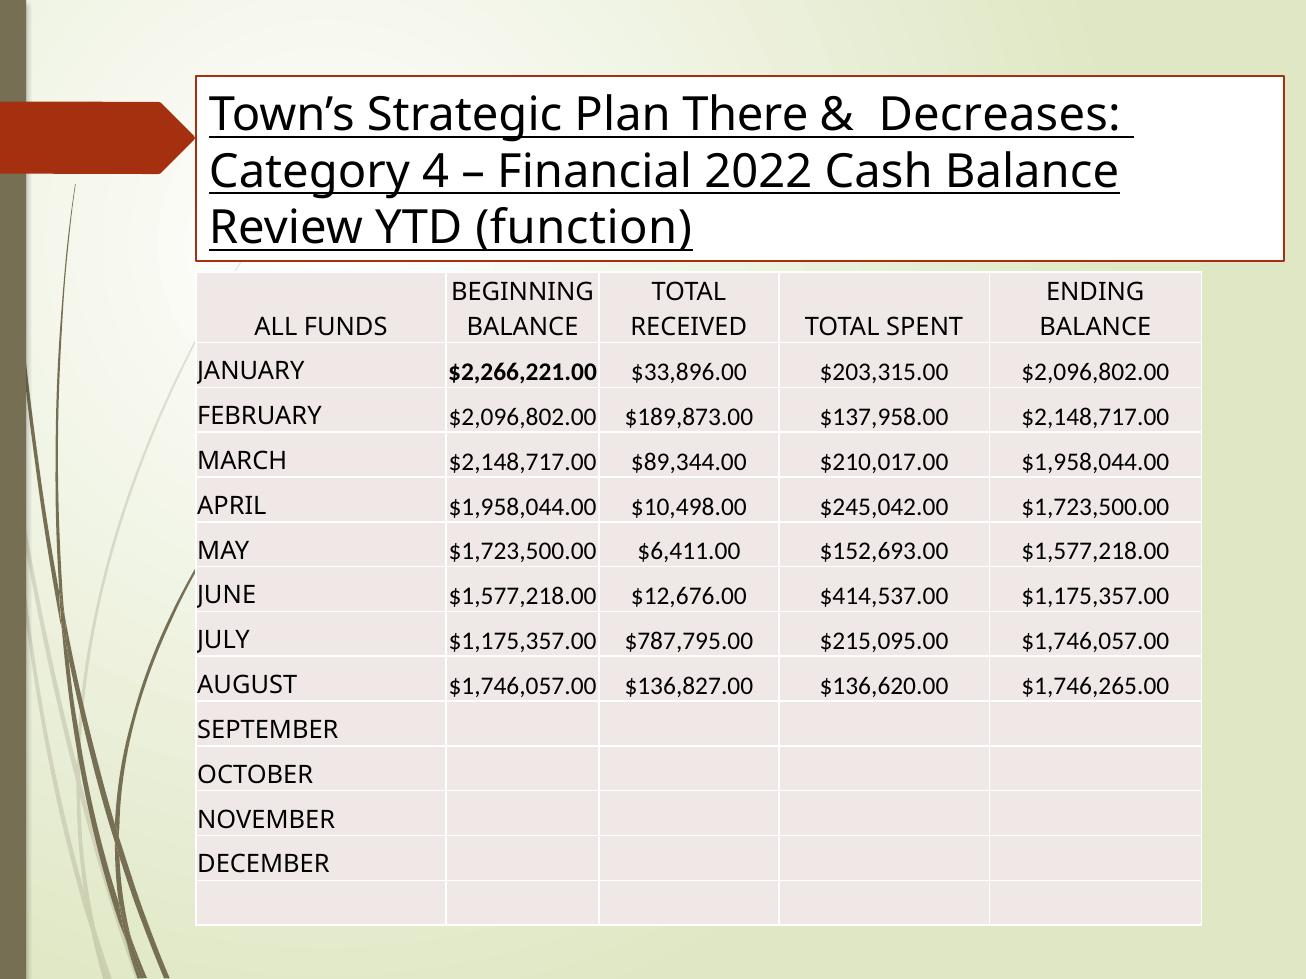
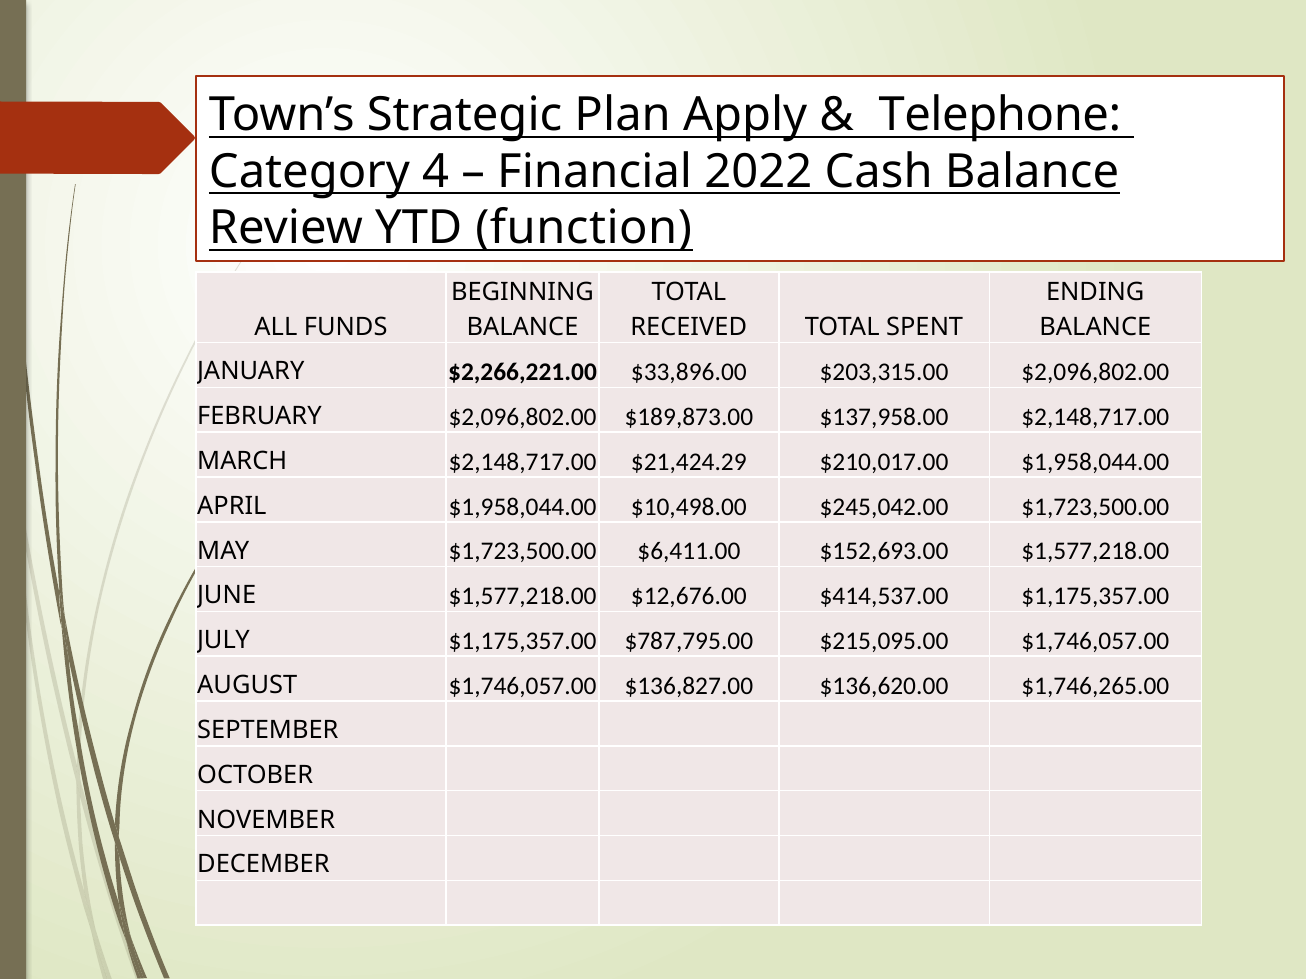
There: There -> Apply (745, 115)
Decreases: Decreases -> Telephone (1000, 115)
$89,344.00: $89,344.00 -> $21,424.29 (689, 462)
